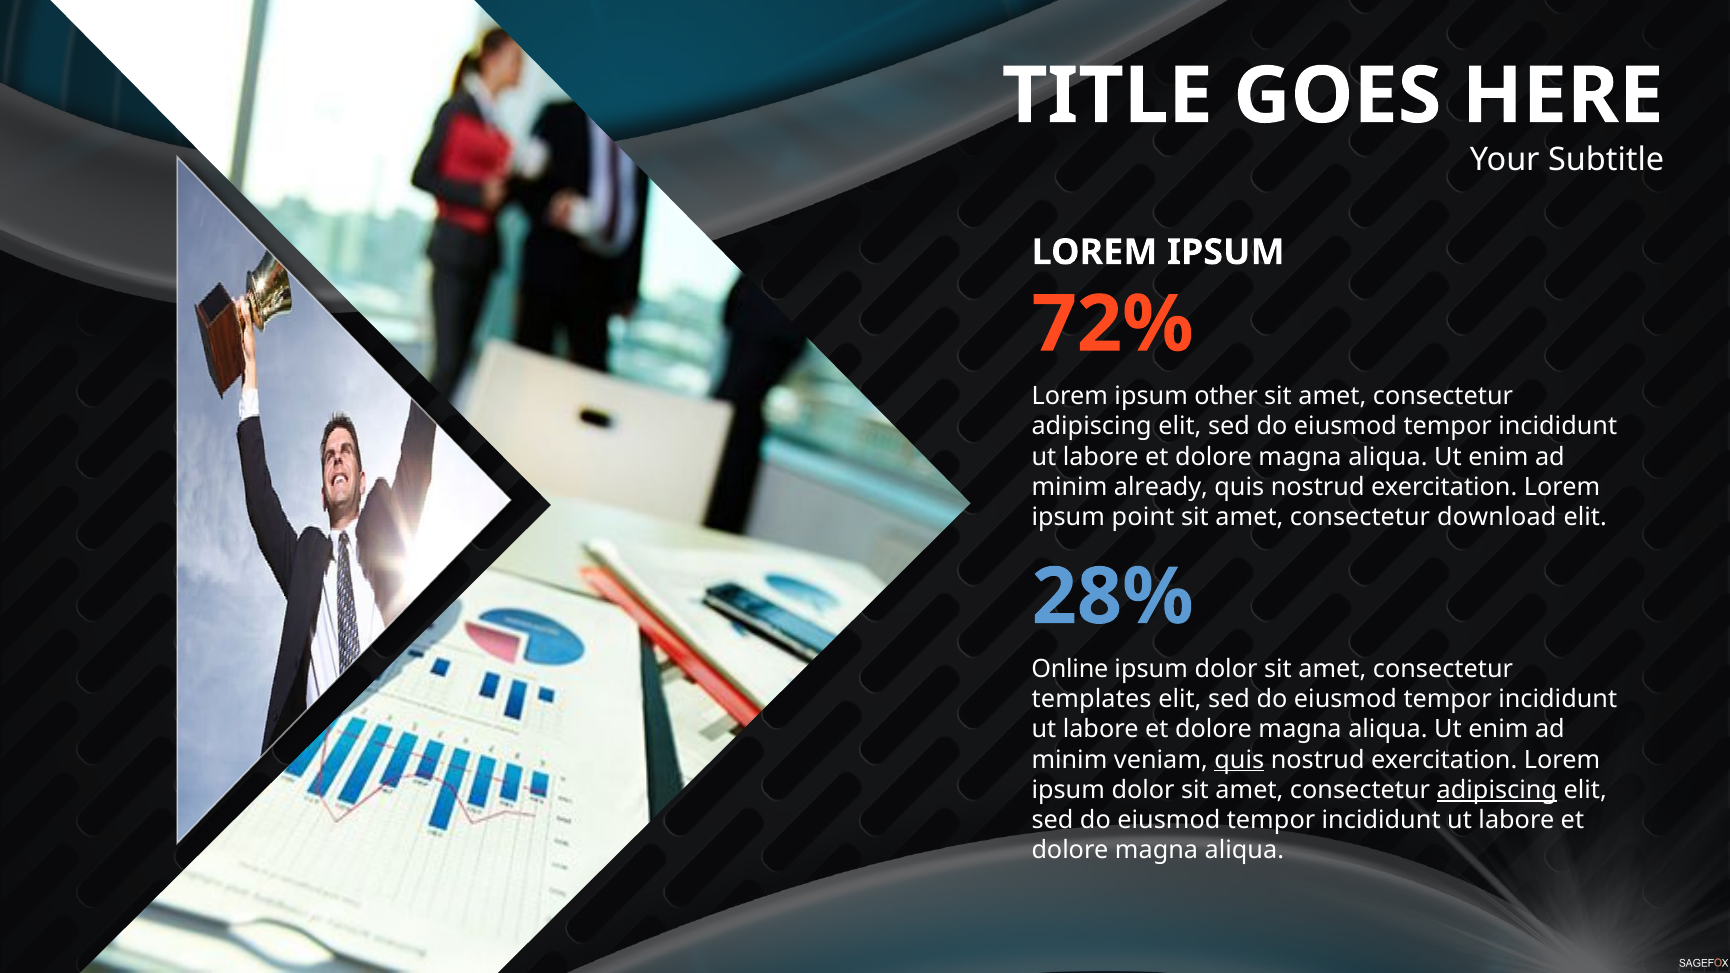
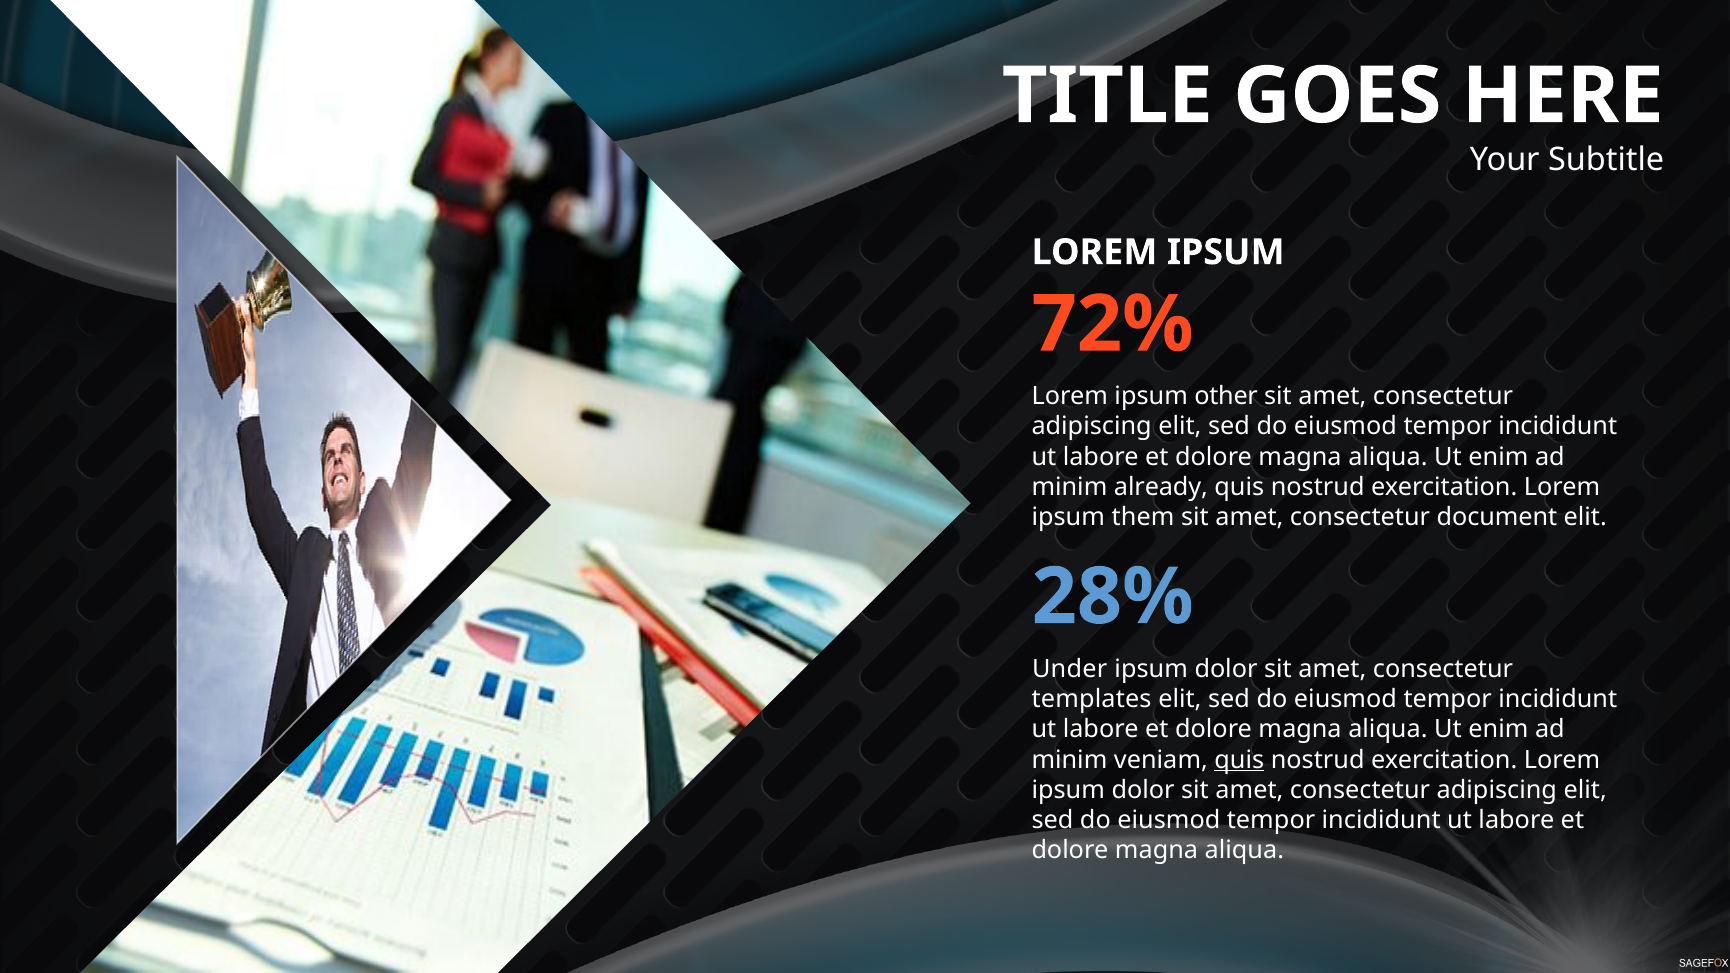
point: point -> them (1143, 518)
download: download -> document (1497, 518)
Online: Online -> Under (1070, 669)
adipiscing underline: present -> none (1497, 790)
